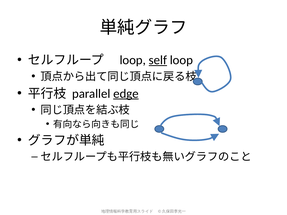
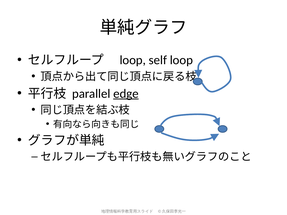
self underline: present -> none (158, 60)
